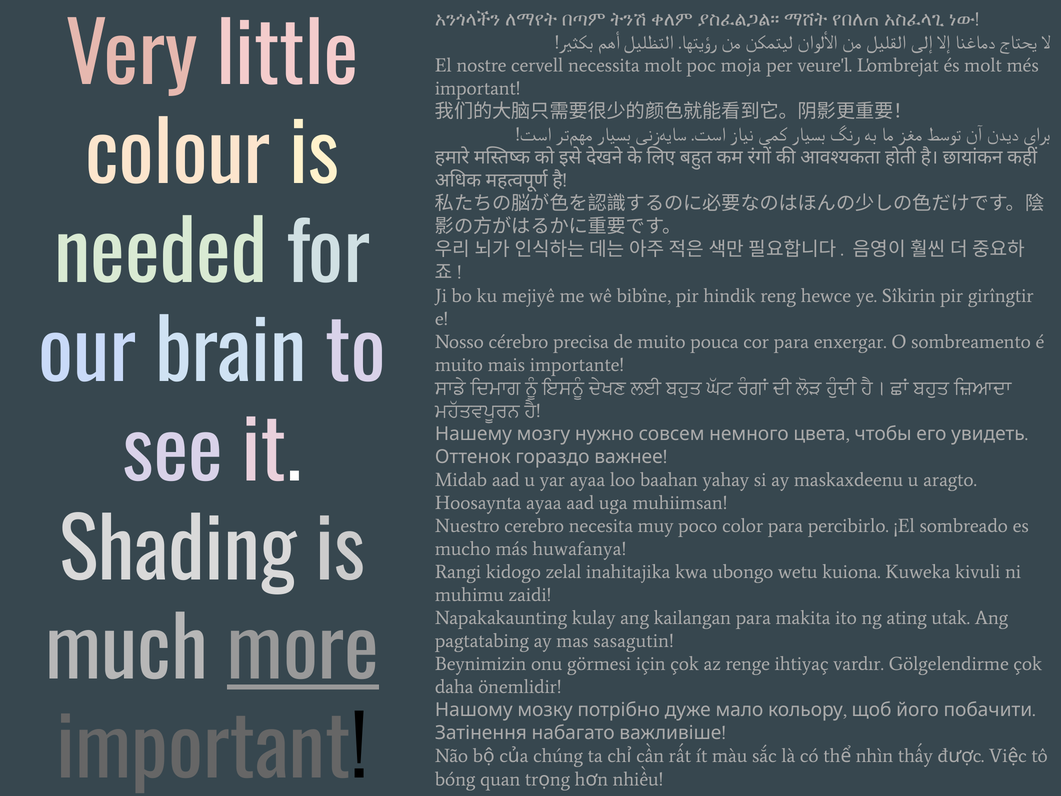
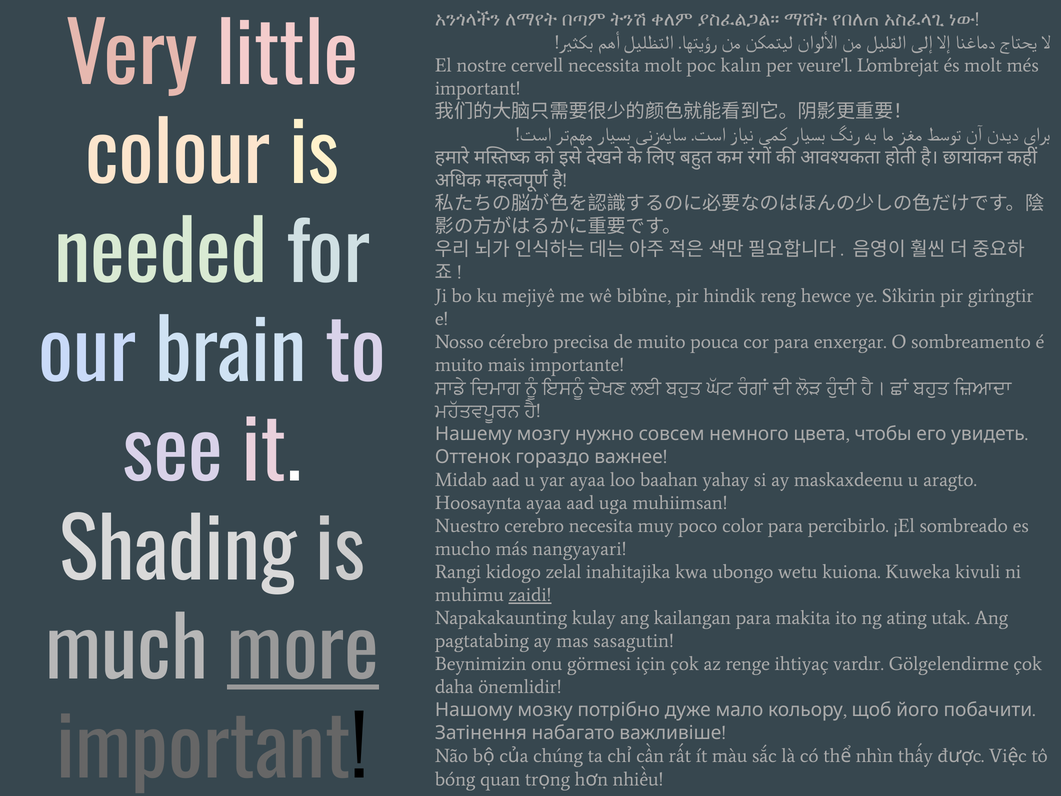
moja: moja -> kalın (741, 65)
huwafanya: huwafanya -> nangyayari (579, 549)
zaidi underline: none -> present (530, 595)
